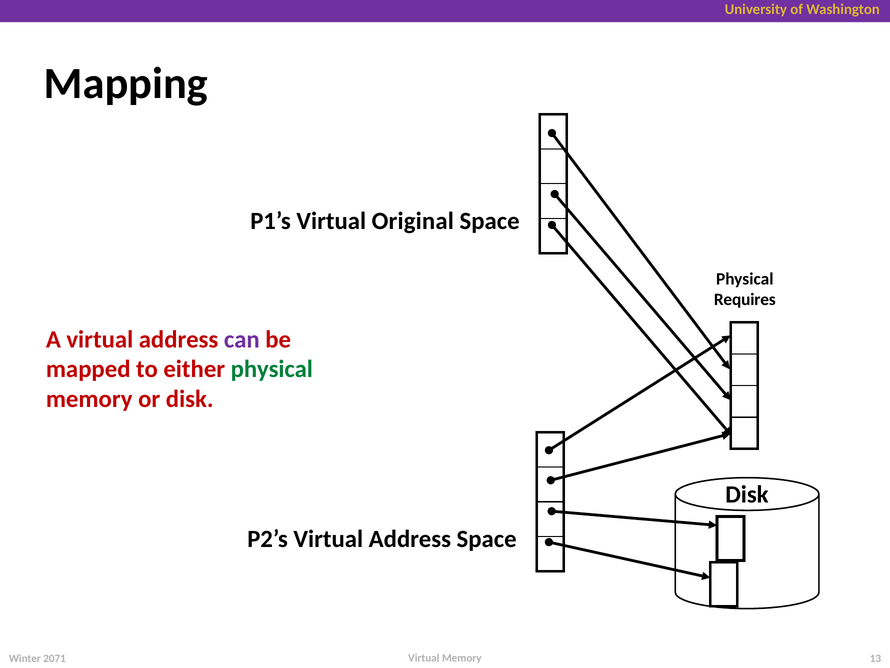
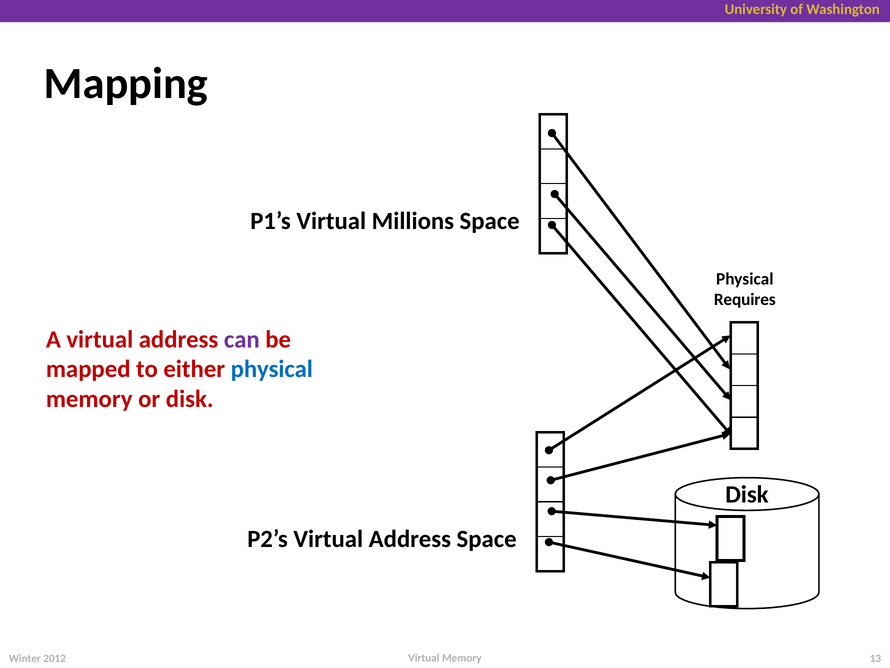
Original: Original -> Millions (413, 221)
physical colour: green -> blue (272, 369)
2071: 2071 -> 2012 (55, 658)
